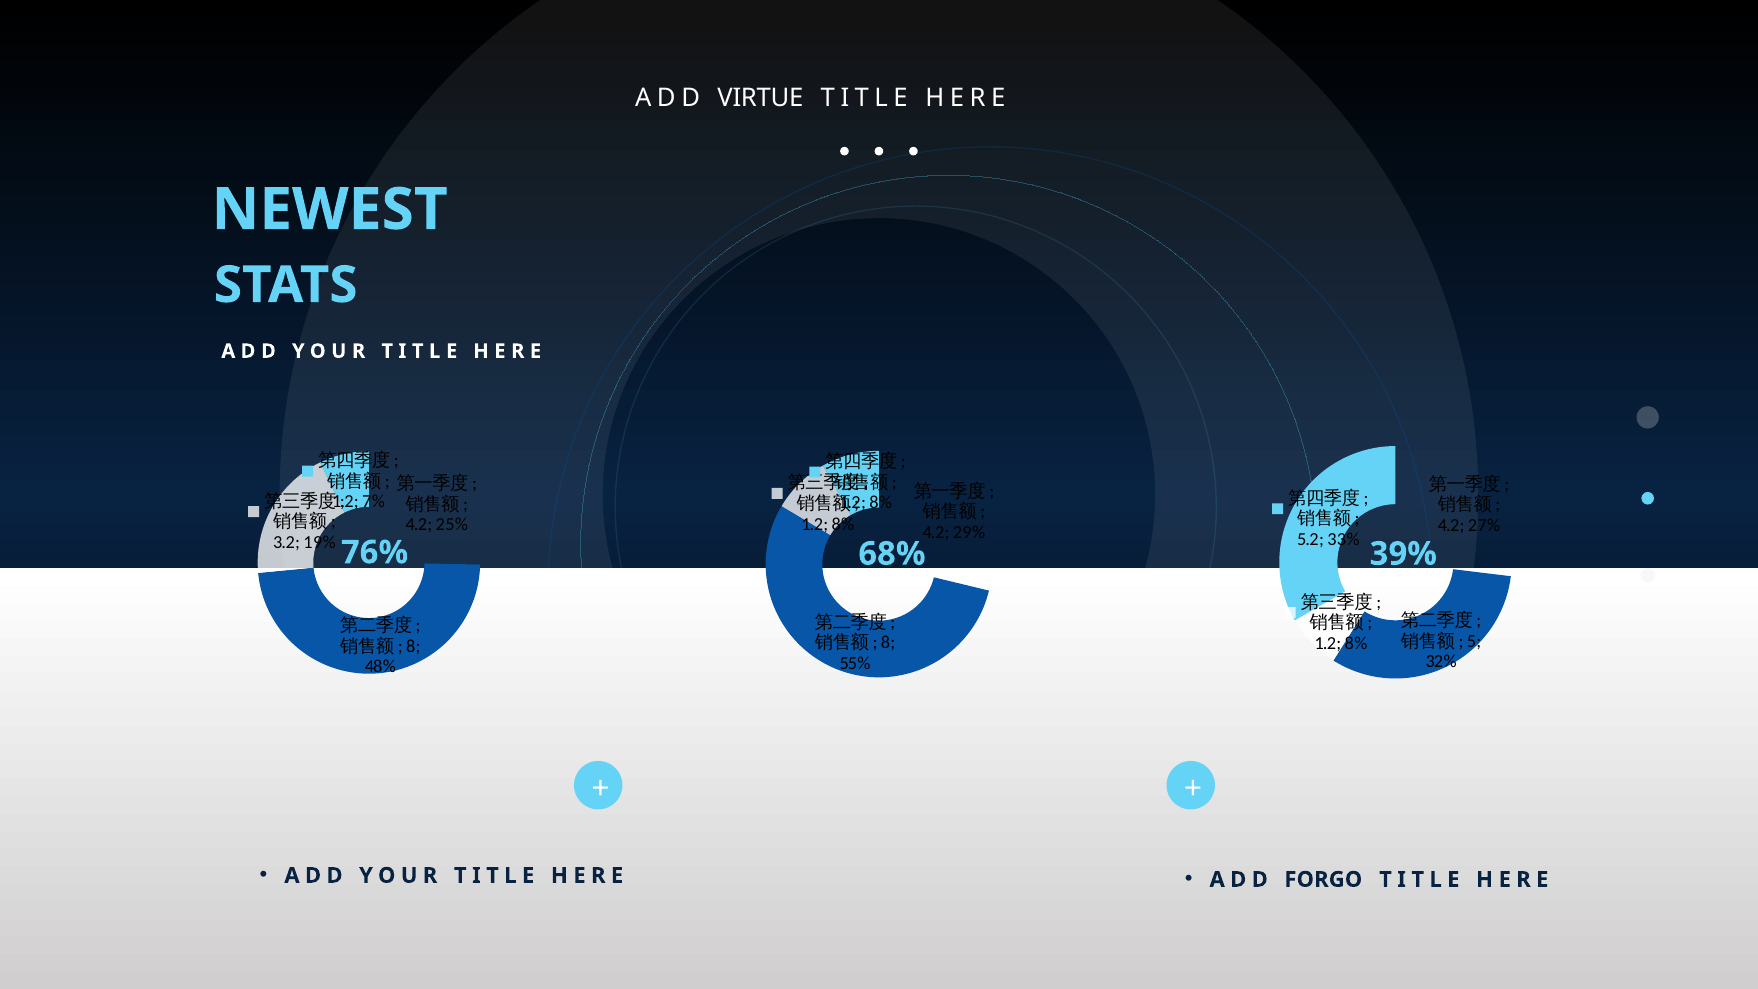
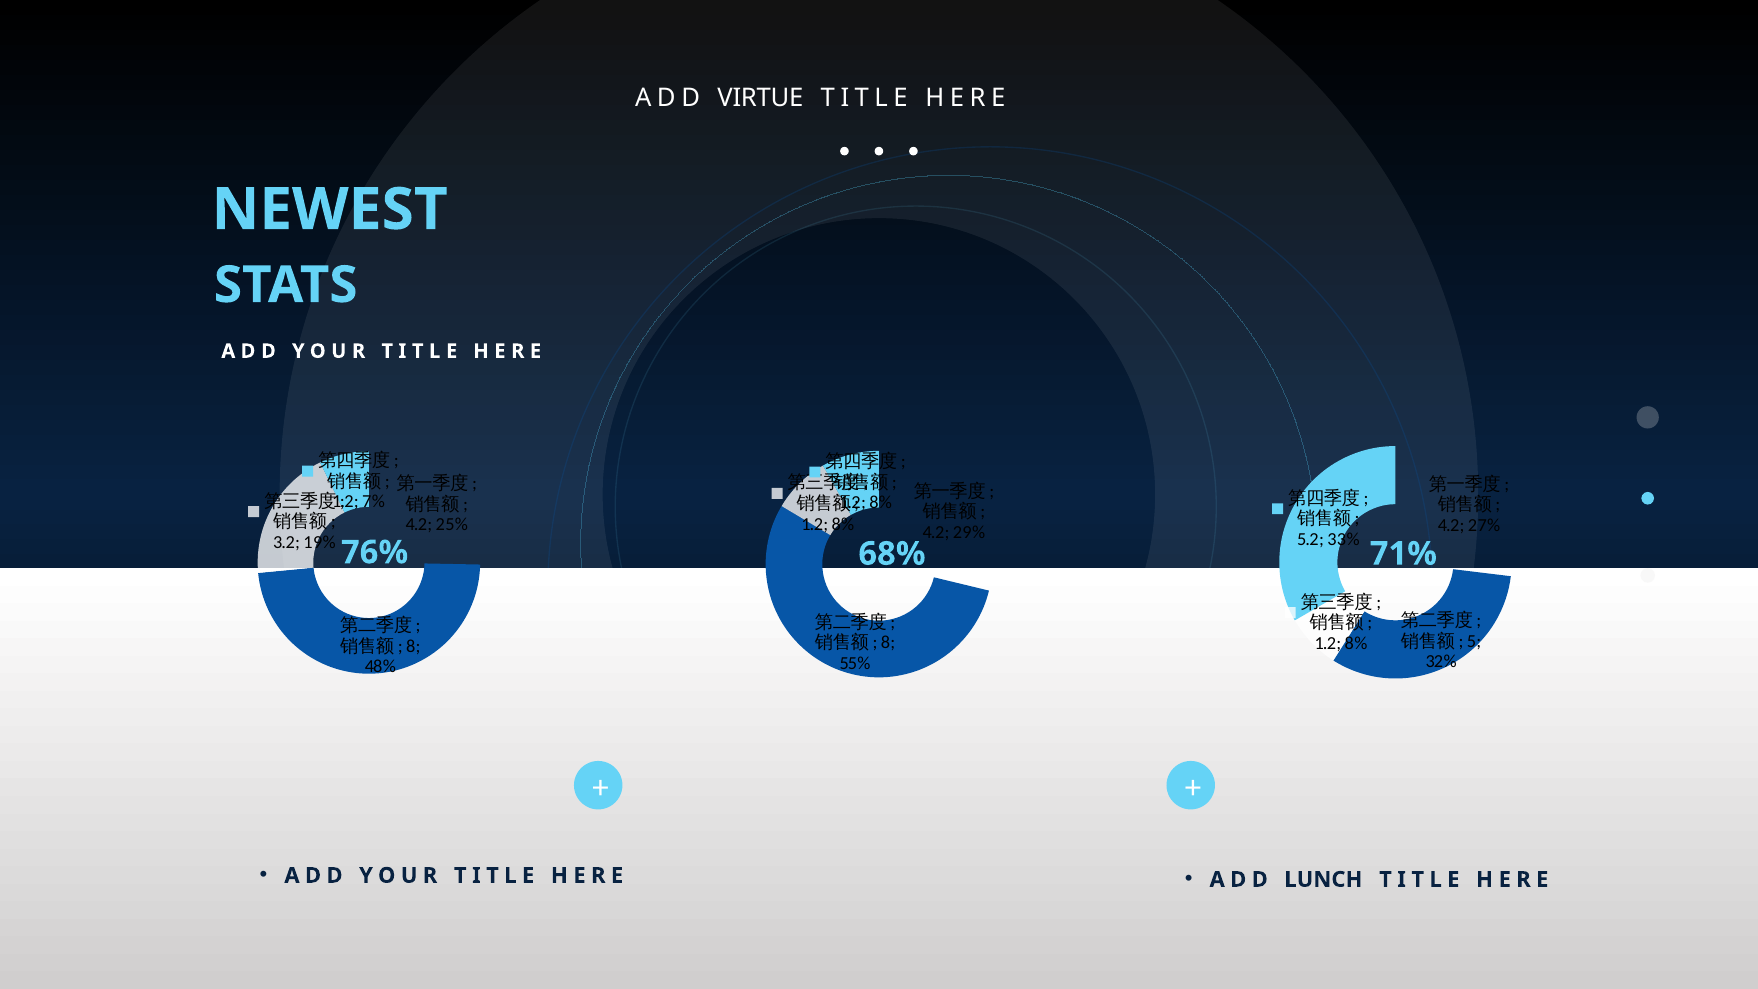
39%: 39% -> 71% (1403, 554)
FORGO: FORGO -> LUNCH (1323, 879)
